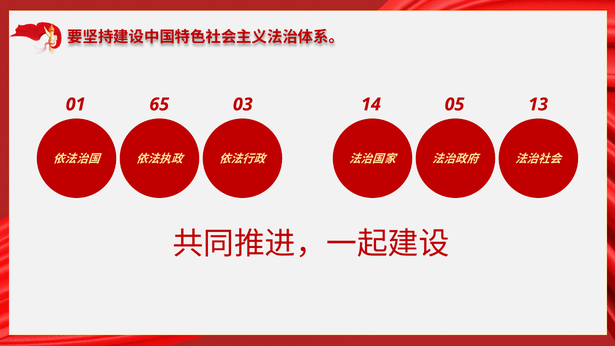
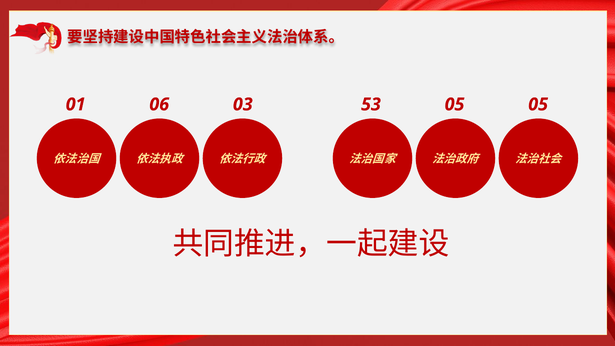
65: 65 -> 06 (159, 104)
14: 14 -> 53 (371, 104)
05 13: 13 -> 05 (538, 104)
